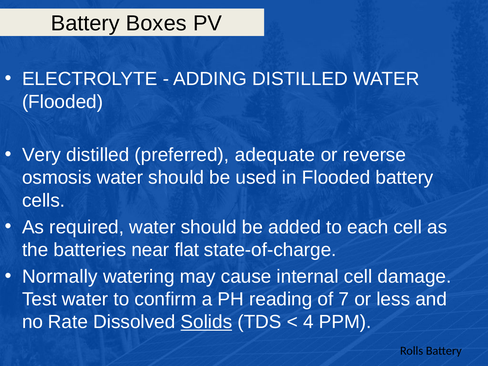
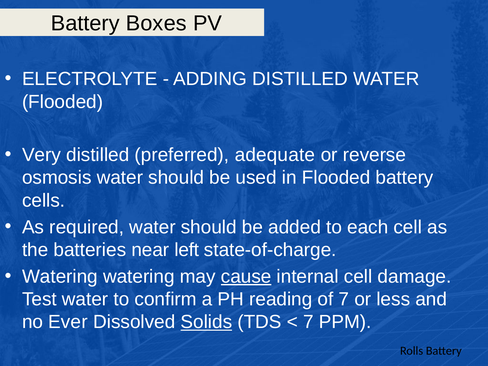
flat: flat -> left (187, 250)
Normally: Normally -> Watering (60, 276)
cause underline: none -> present (246, 276)
Rate: Rate -> Ever (68, 322)
4: 4 -> 7 (308, 322)
